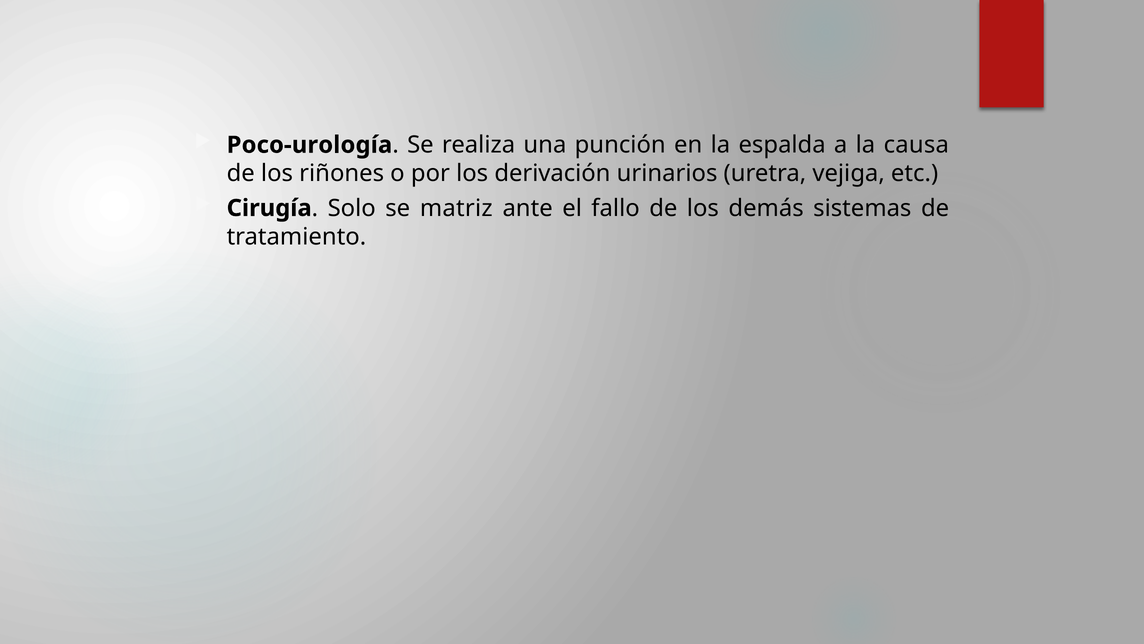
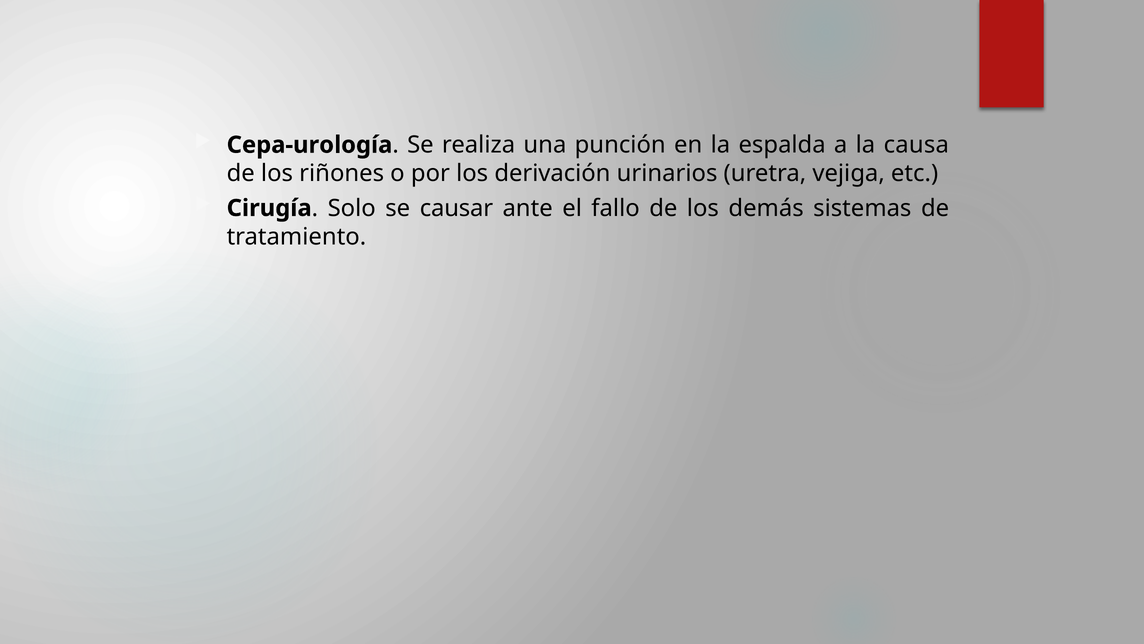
Poco-urología: Poco-urología -> Cepa-urología (310, 145)
matriz: matriz -> causar (456, 208)
